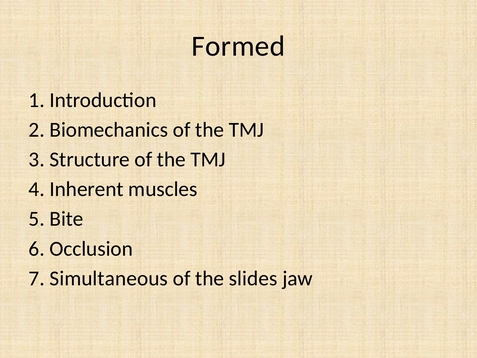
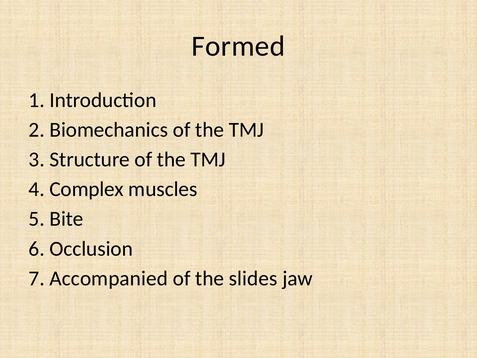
Inherent: Inherent -> Complex (87, 189)
Simultaneous: Simultaneous -> Accompanied (109, 278)
